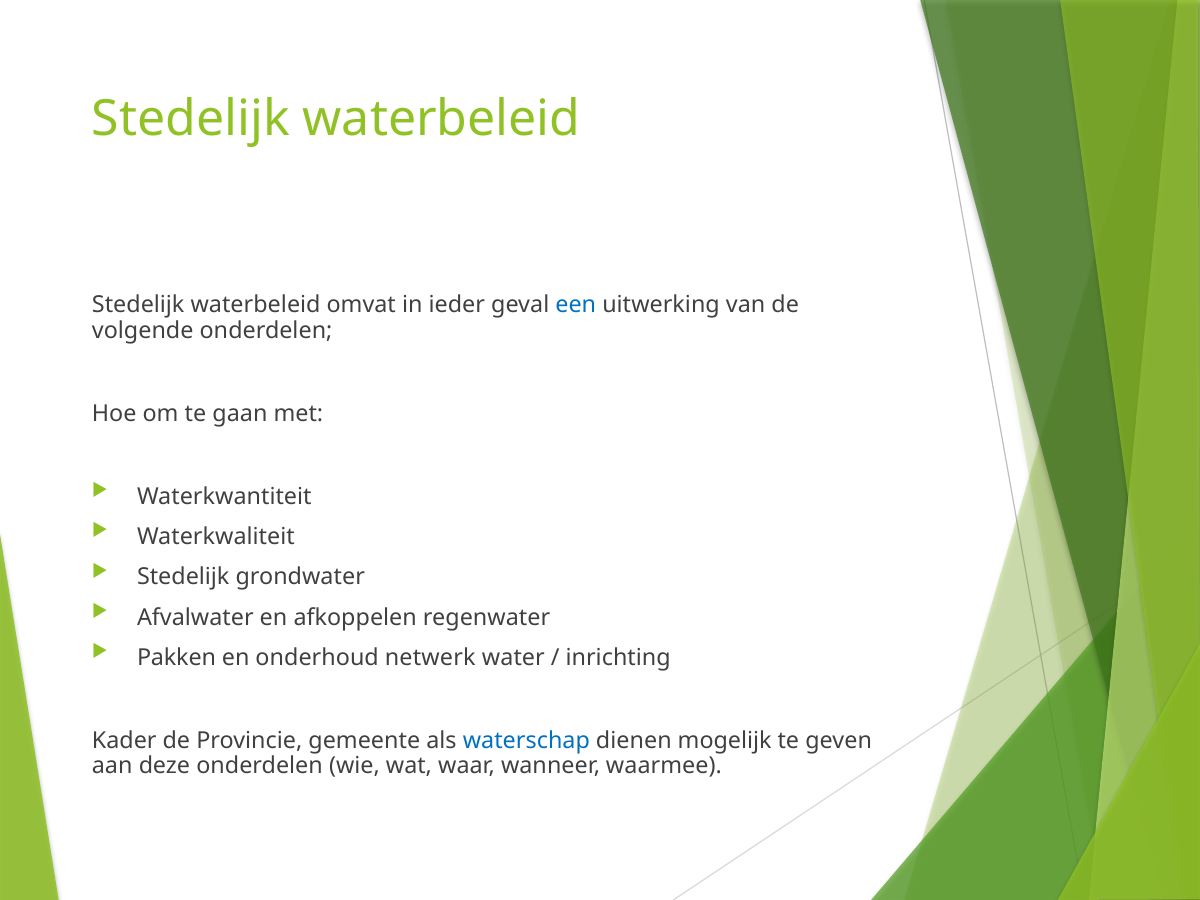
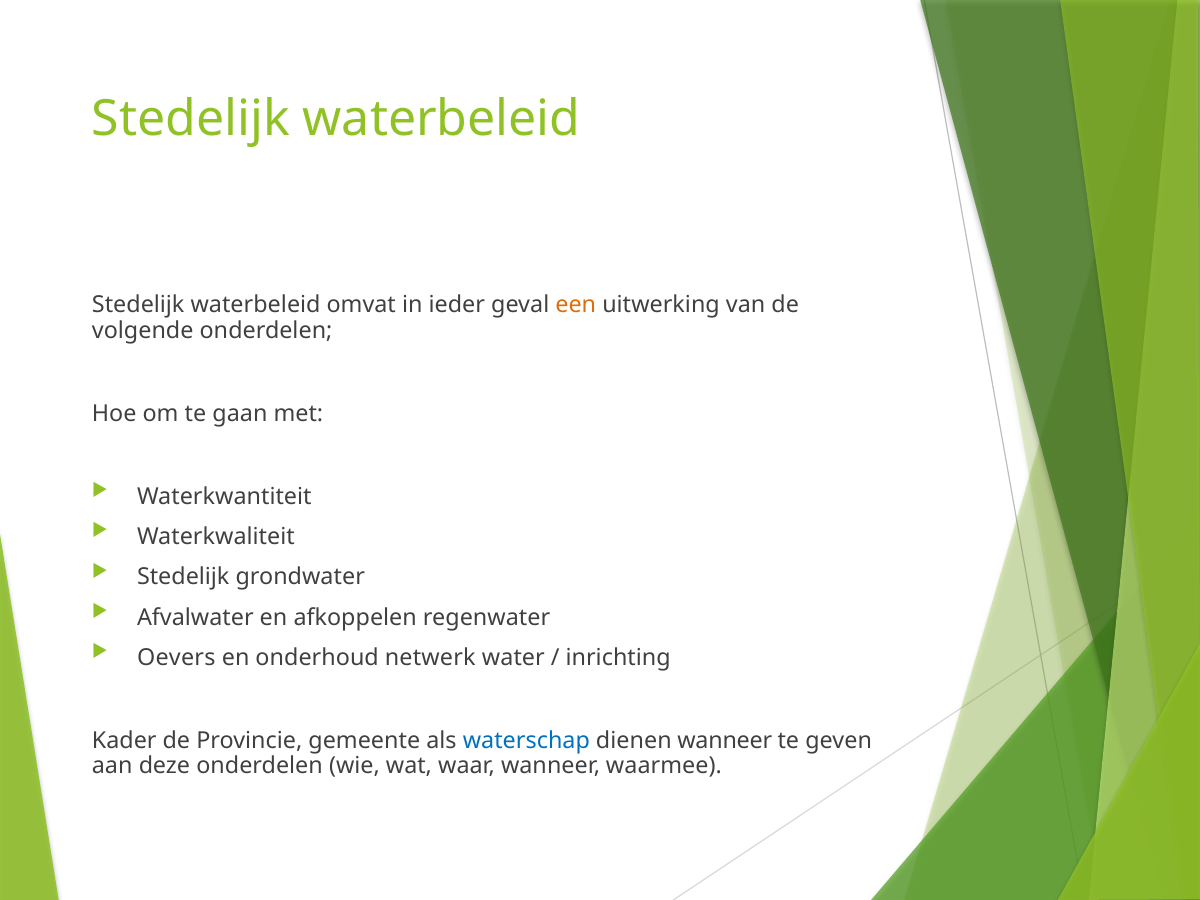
een colour: blue -> orange (576, 305)
Pakken: Pakken -> Oevers (176, 658)
dienen mogelijk: mogelijk -> wanneer (725, 741)
